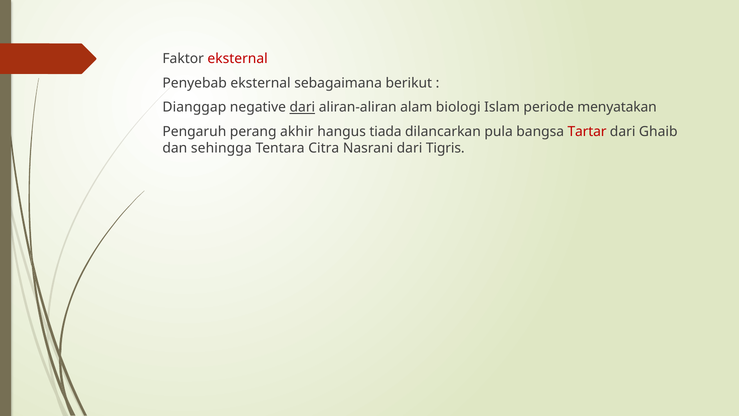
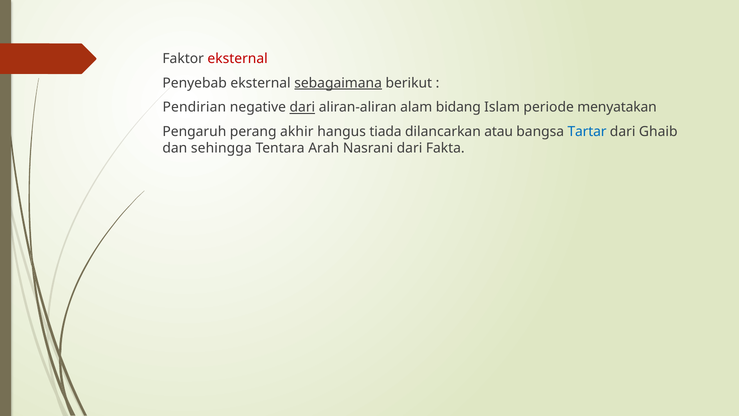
sebagaimana underline: none -> present (338, 83)
Dianggap: Dianggap -> Pendirian (194, 107)
biologi: biologi -> bidang (458, 107)
pula: pula -> atau (499, 132)
Tartar colour: red -> blue (587, 132)
Citra: Citra -> Arah (324, 148)
Tigris: Tigris -> Fakta (445, 148)
